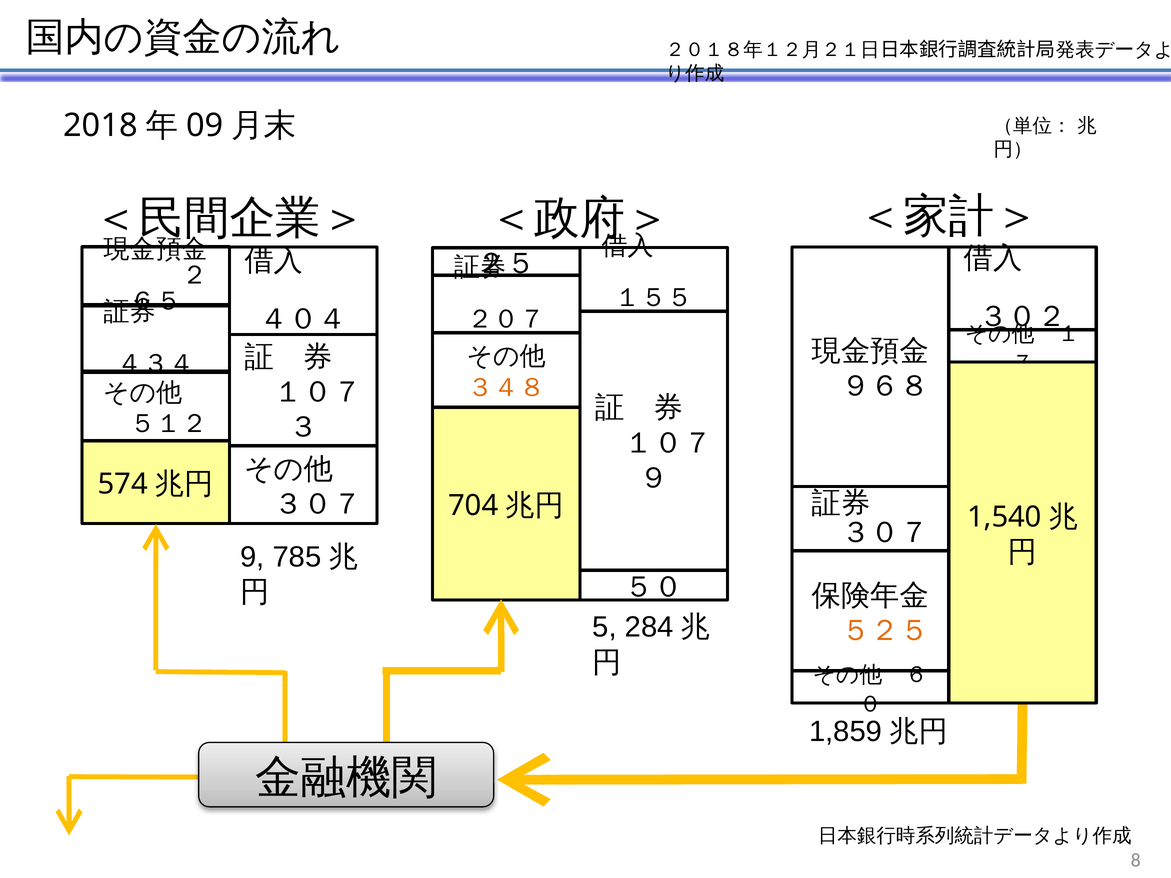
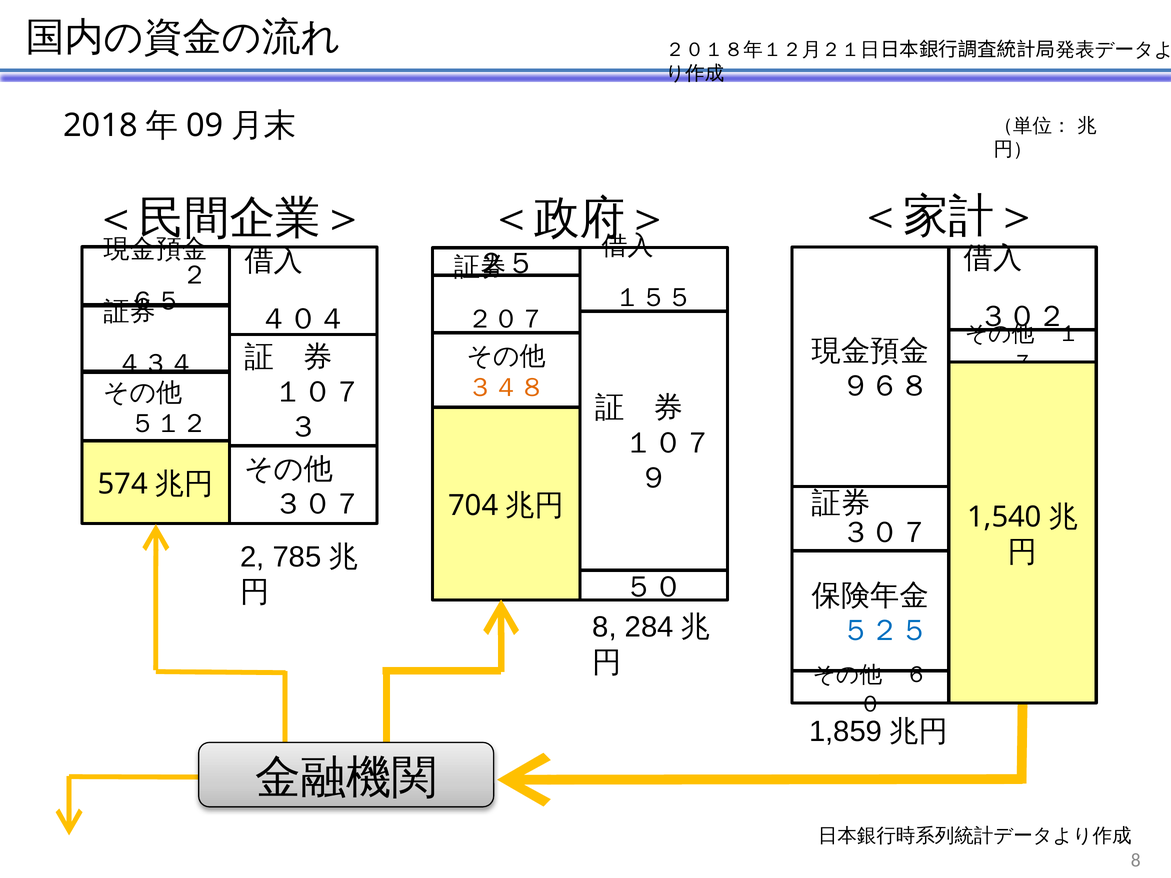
9: 9 -> 2 (252, 557)
5: 5 -> 8 (605, 627)
５２５ colour: orange -> blue (885, 631)
